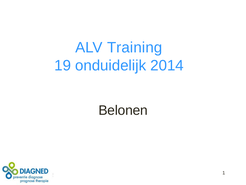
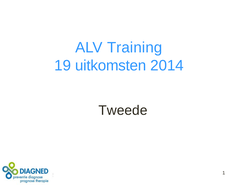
onduidelijk: onduidelijk -> uitkomsten (111, 65)
Belonen: Belonen -> Tweede (123, 110)
